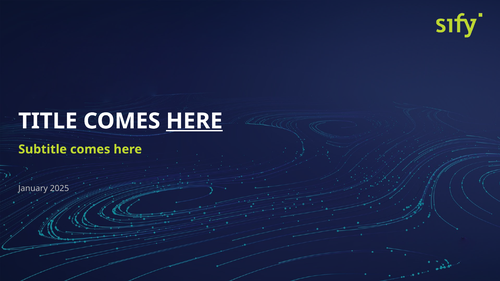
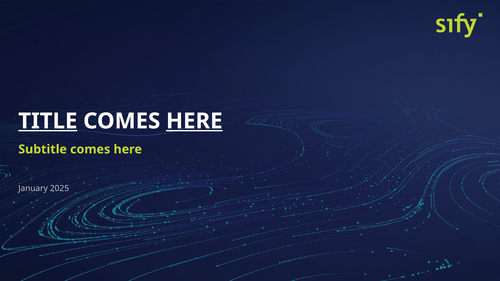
TITLE underline: none -> present (48, 121)
